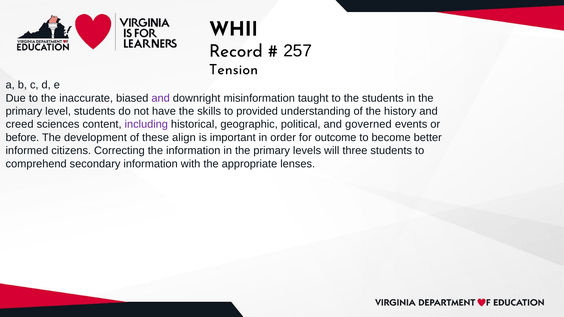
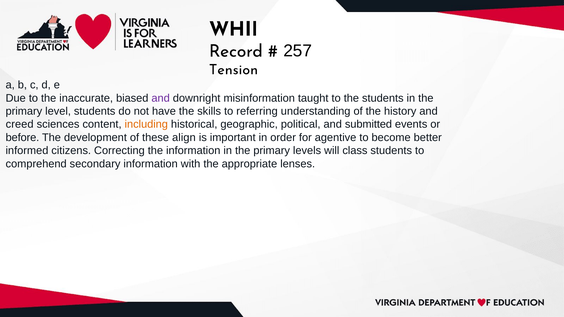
provided: provided -> referring (257, 111)
including colour: purple -> orange (146, 124)
governed: governed -> submitted (368, 124)
outcome: outcome -> agentive (336, 138)
three: three -> class (355, 151)
